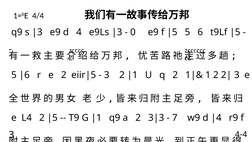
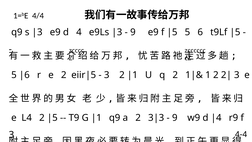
0: 0 -> 9 (133, 32)
7: 7 -> 9 (175, 118)
